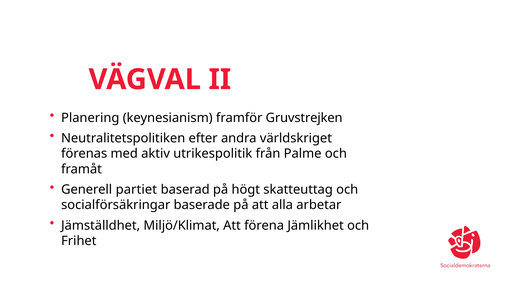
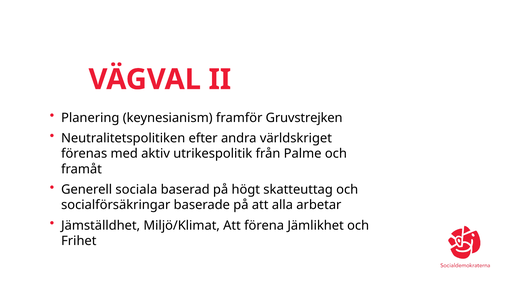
partiet: partiet -> sociala (136, 189)
